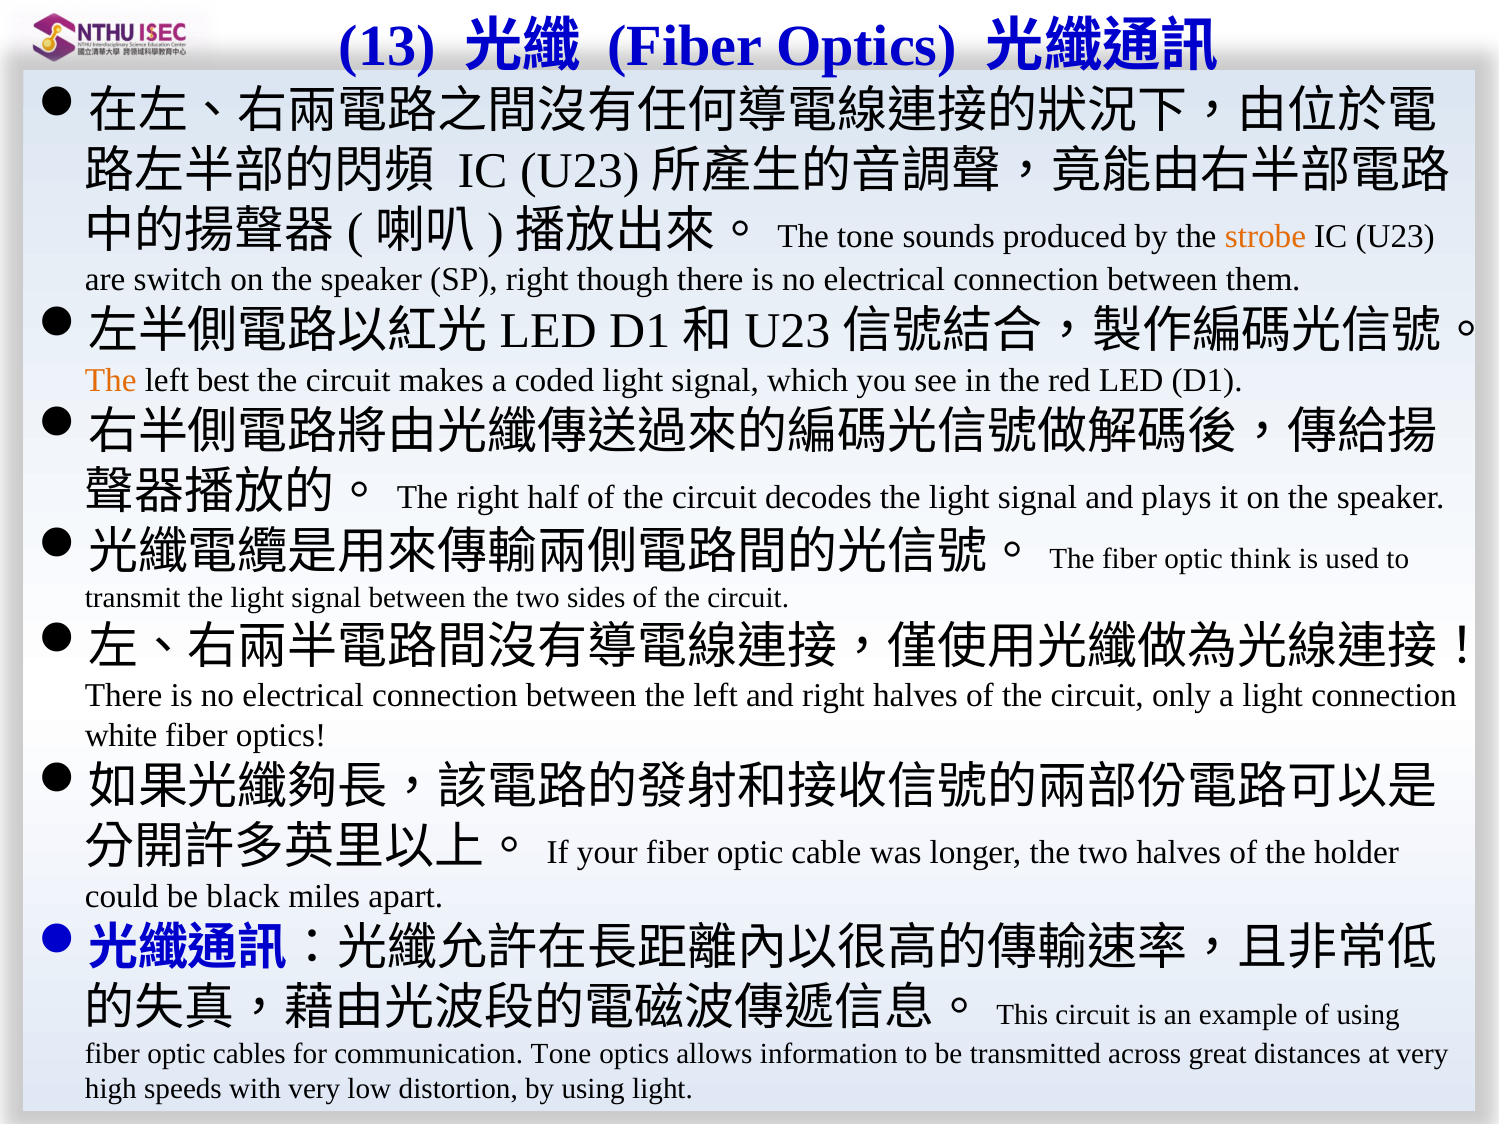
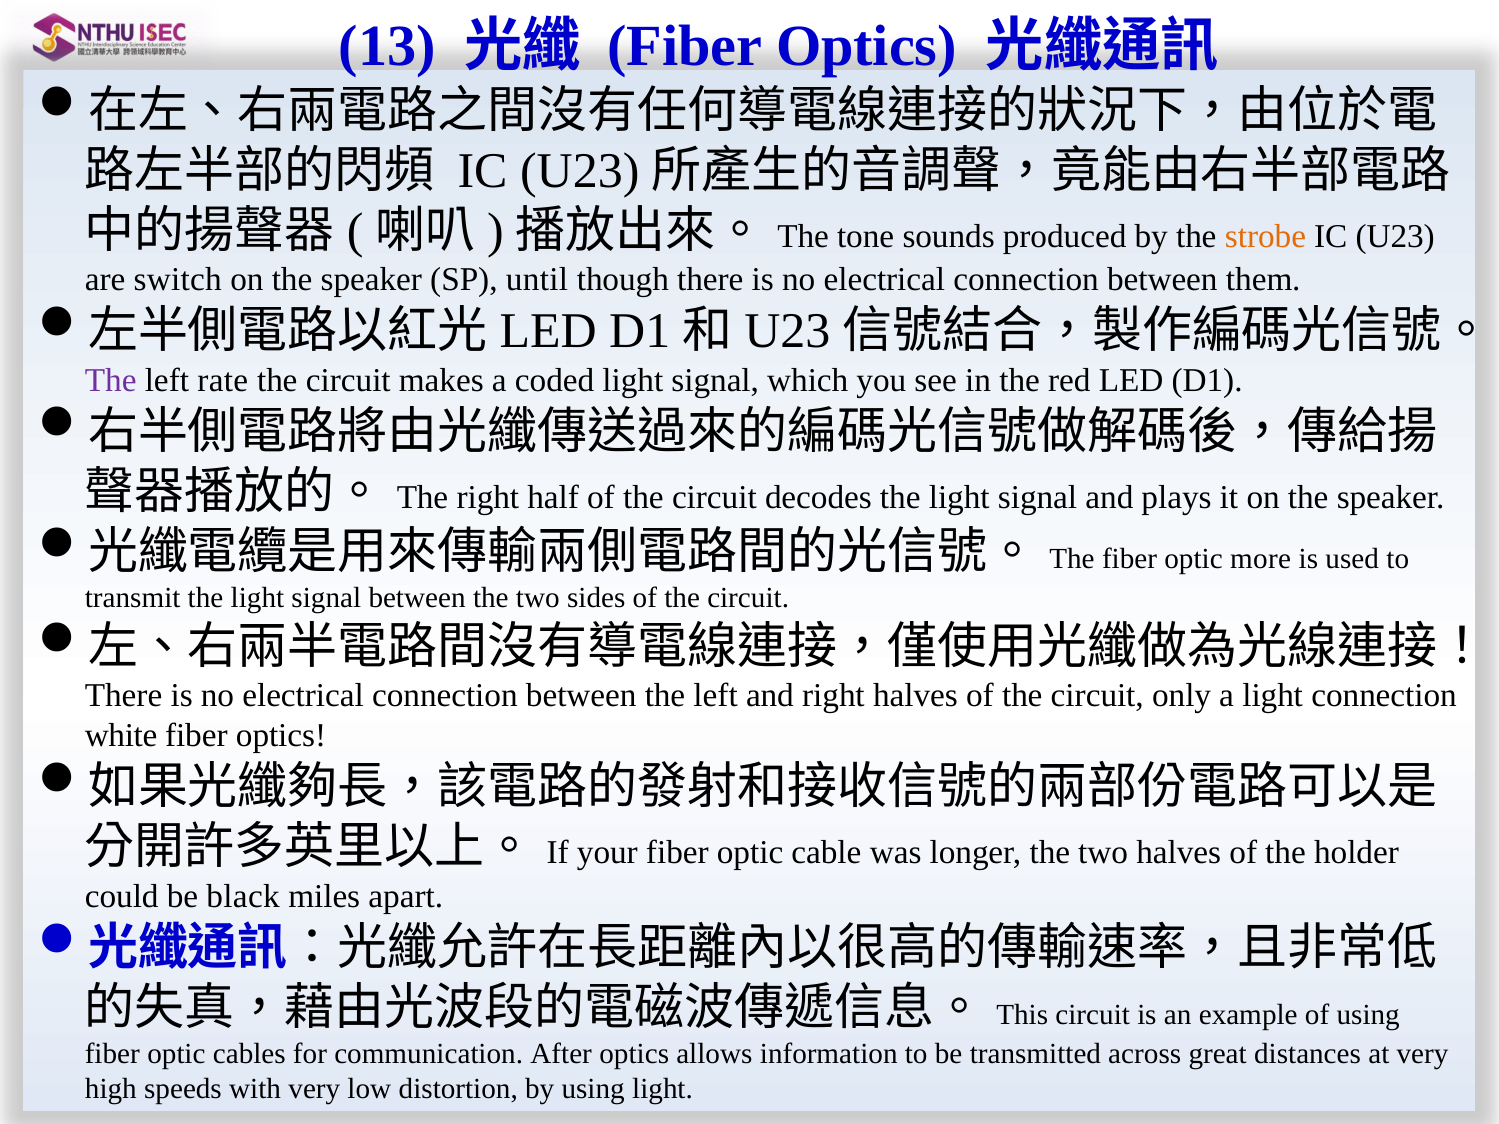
SP right: right -> until (537, 280)
The colour: orange -> purple (111, 380)
best: best -> rate (223, 380)
think: think -> more (1261, 559)
communication Tone: Tone -> After (561, 1054)
